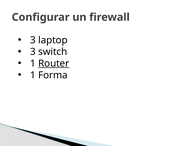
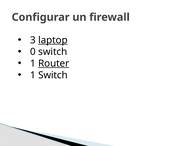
laptop underline: none -> present (53, 40)
3: 3 -> 0 (33, 52)
1 Forma: Forma -> Switch (53, 75)
